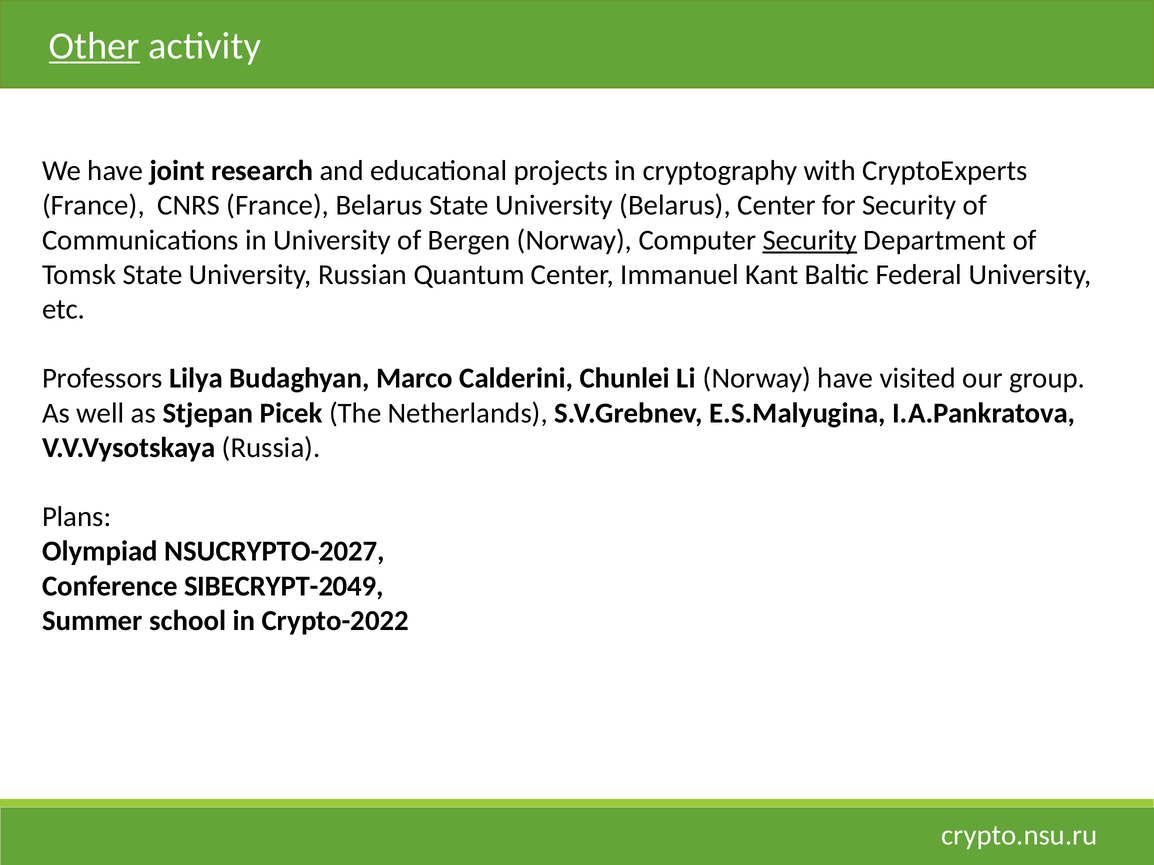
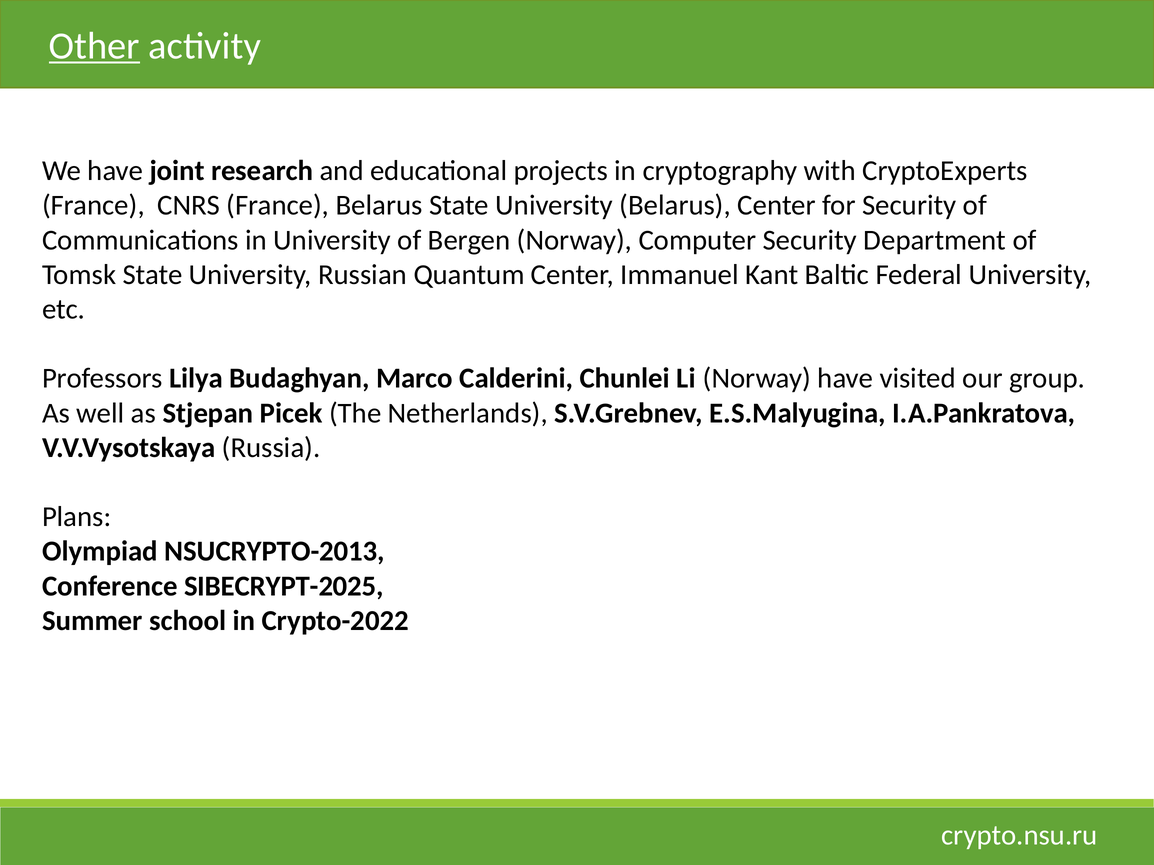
Security underline: present -> none (810, 240)
NSUCRYPTO-2027: NSUCRYPTO-2027 -> NSUCRYPTO-2013 (275, 552)
SIBECRYPT-2049: SIBECRYPT-2049 -> SIBECRYPT-2025 (284, 586)
